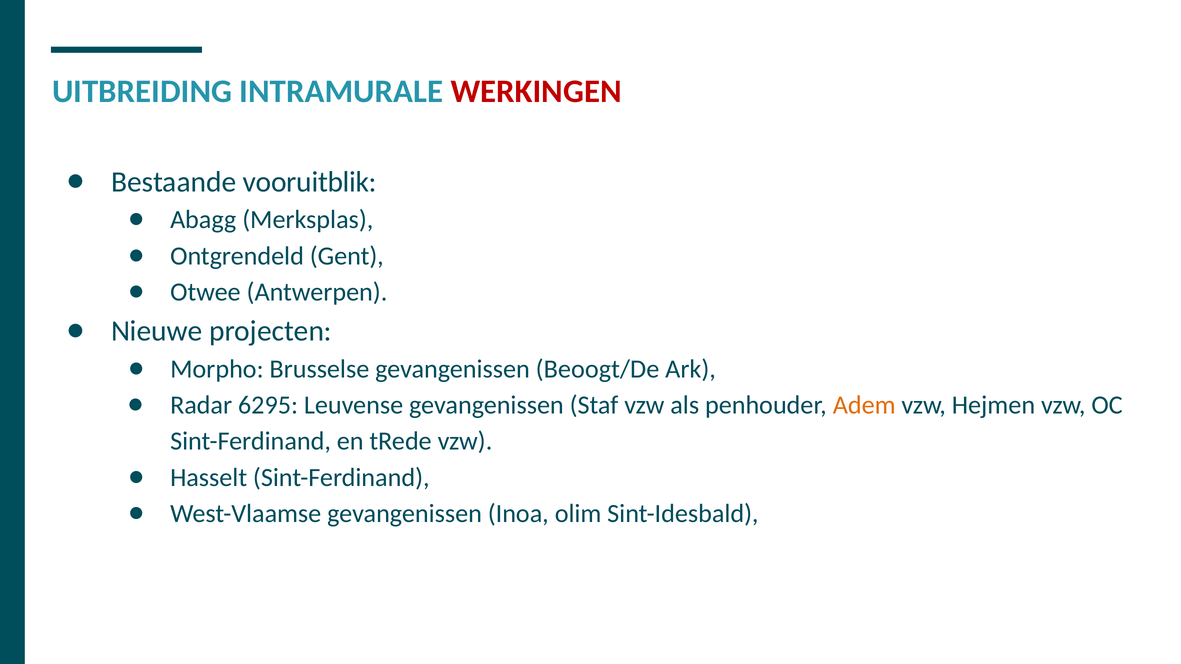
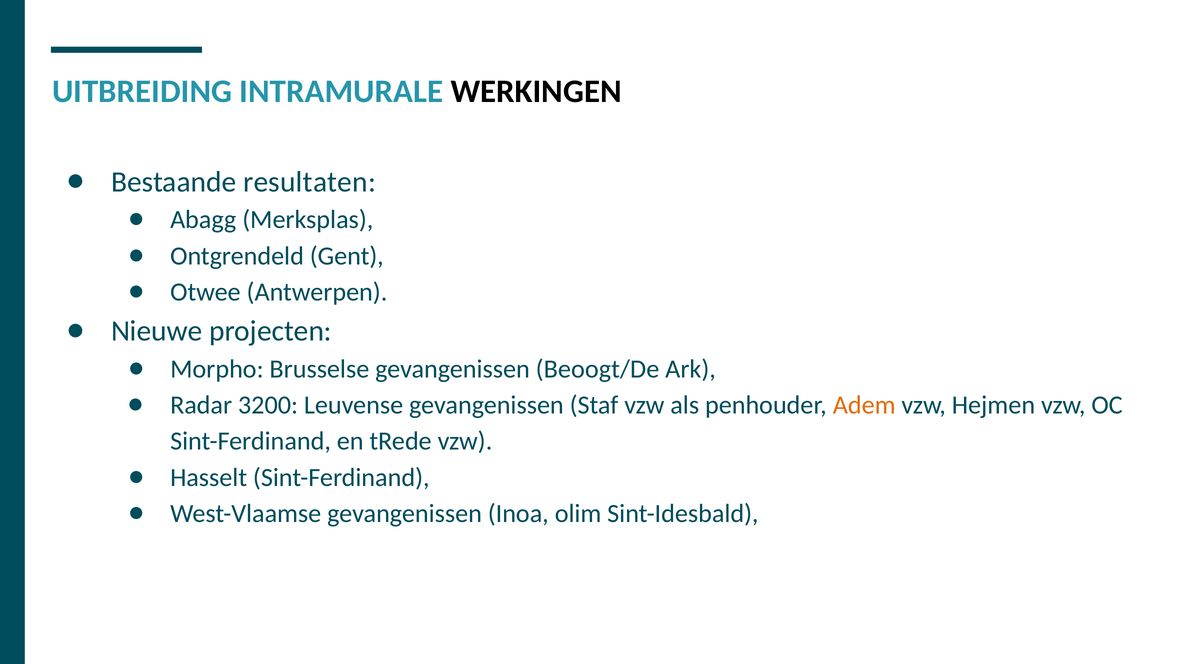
WERKINGEN colour: red -> black (536, 91)
vooruitblik: vooruitblik -> resultaten (310, 182)
6295: 6295 -> 3200 (268, 405)
